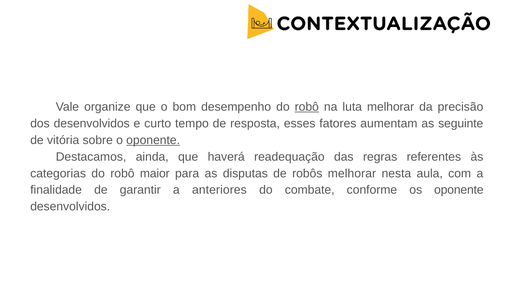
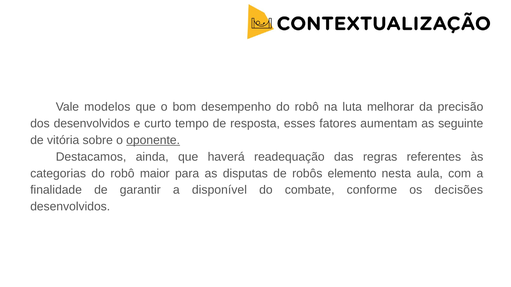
organize: organize -> modelos (107, 107)
robô underline: present -> none (307, 107)
robôs melhorar: melhorar -> elemento (352, 174)
anteriores: anteriores -> disponível (219, 190)
os oponente: oponente -> decisões (459, 190)
